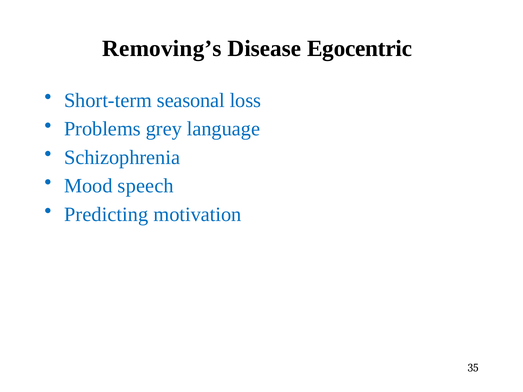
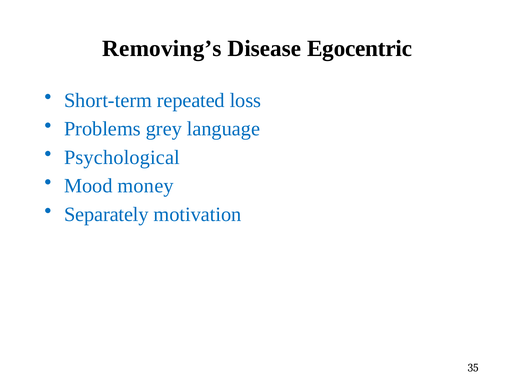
seasonal: seasonal -> repeated (191, 101)
Schizophrenia: Schizophrenia -> Psychological (122, 157)
speech: speech -> money (146, 186)
Predicting: Predicting -> Separately (106, 214)
